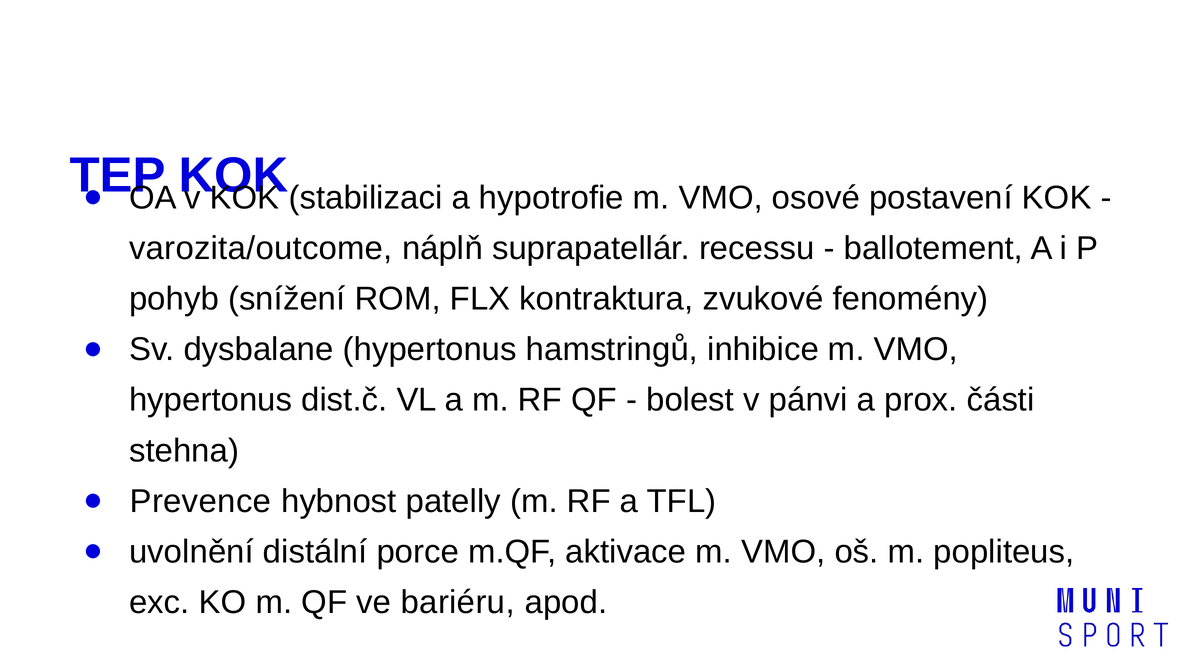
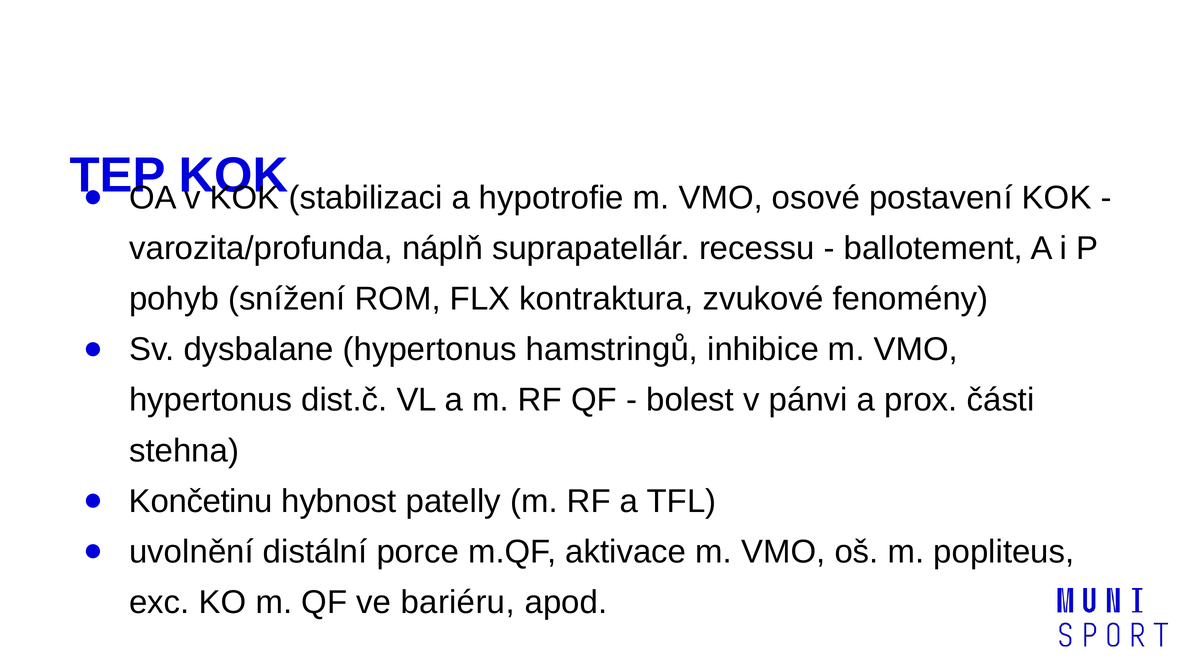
varozita/outcome: varozita/outcome -> varozita/profunda (261, 248)
Prevence: Prevence -> Končetinu (201, 501)
